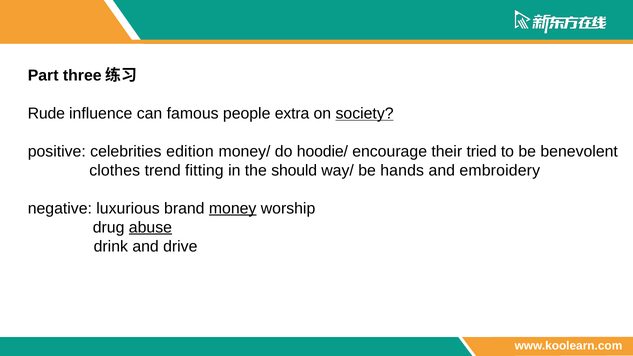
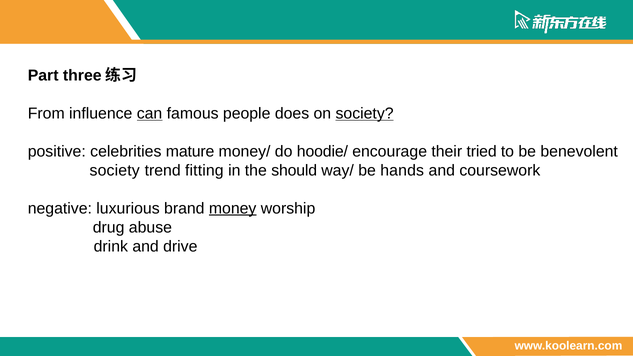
Rude: Rude -> From (46, 113)
can underline: none -> present (150, 113)
extra: extra -> does (292, 113)
edition: edition -> mature (190, 151)
clothes: clothes -> society (115, 170)
embroidery: embroidery -> coursework (500, 170)
abuse underline: present -> none (150, 227)
